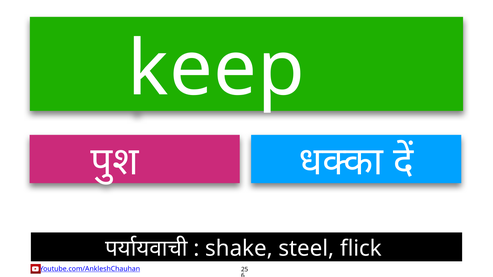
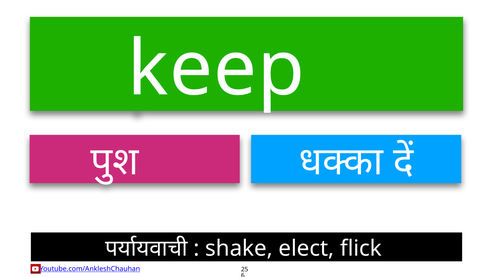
steel: steel -> elect (306, 249)
